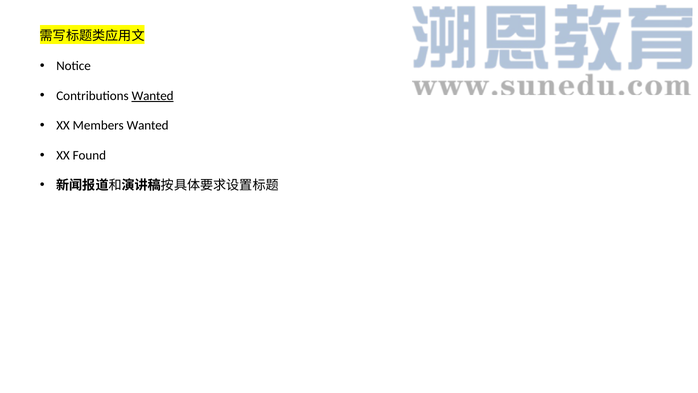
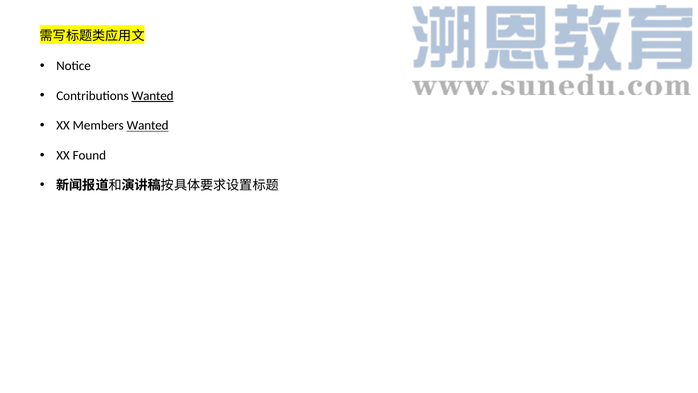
Wanted underline: none -> present (148, 125)
